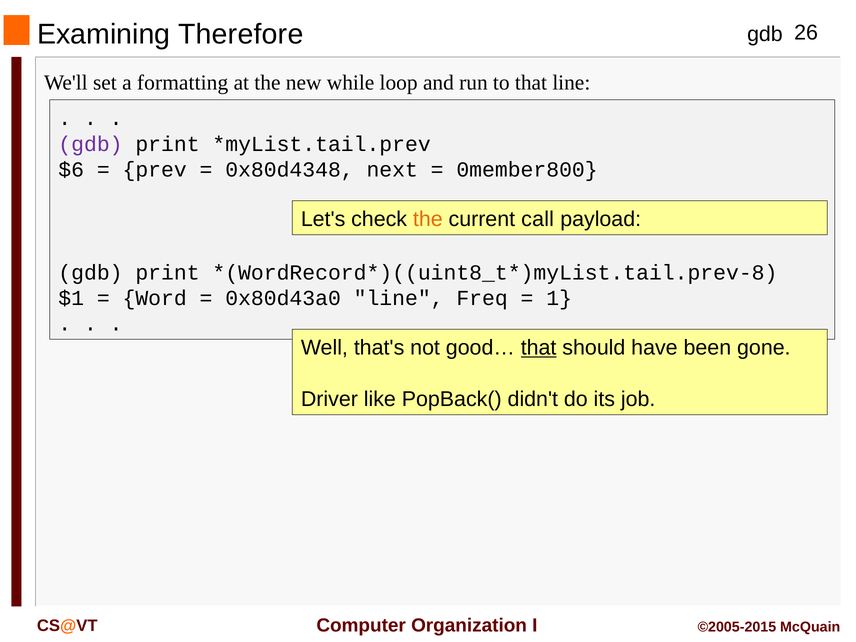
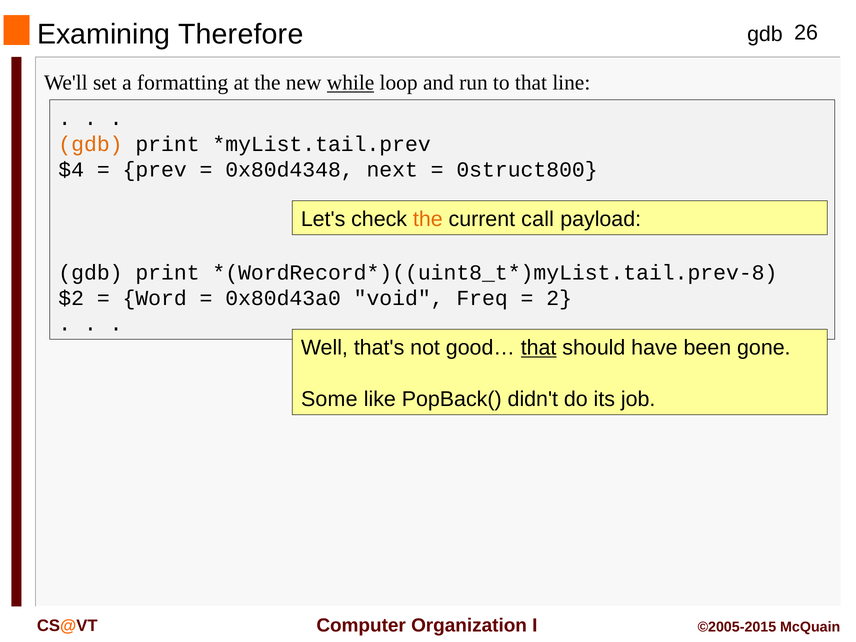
while underline: none -> present (351, 83)
gdb colour: purple -> orange (90, 144)
$6: $6 -> $4 (71, 170)
0member800: 0member800 -> 0struct800 (527, 170)
$1: $1 -> $2 (71, 298)
0x80d43a0 line: line -> void (399, 298)
1: 1 -> 2 (559, 298)
Driver: Driver -> Some (329, 399)
